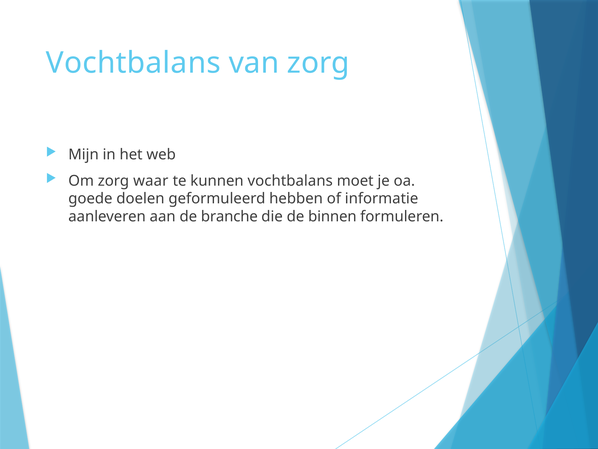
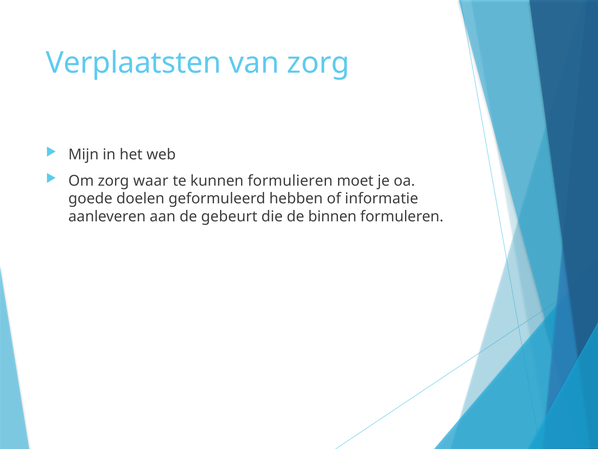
Vochtbalans: Vochtbalans -> Verplaatsten (134, 63)
kunnen vochtbalans: vochtbalans -> formulieren (290, 181)
branche: branche -> gebeurt (229, 216)
